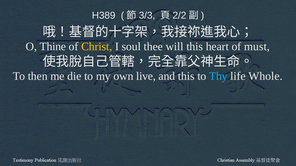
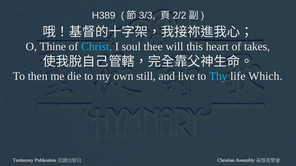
Christ colour: yellow -> light blue (97, 47)
must: must -> takes (257, 47)
live: live -> still (146, 76)
and this: this -> live (186, 76)
Whole: Whole -> Which (266, 76)
